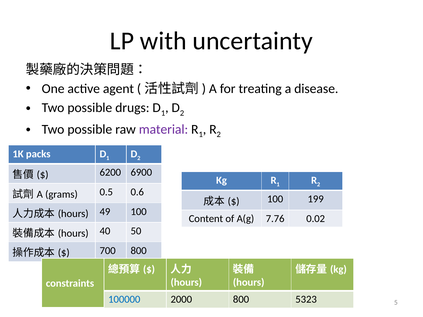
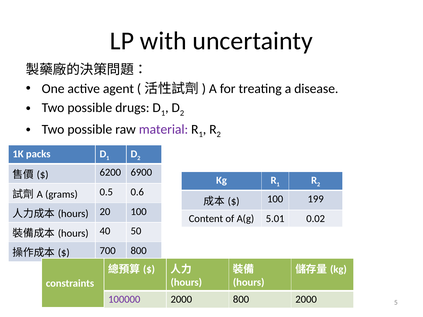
49: 49 -> 20 (105, 212)
7.76: 7.76 -> 5.01 (275, 219)
100000 colour: blue -> purple (124, 300)
800 5323: 5323 -> 2000 (306, 300)
